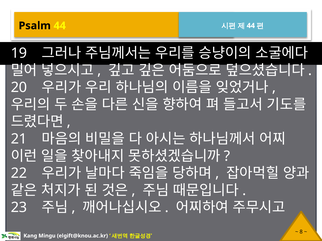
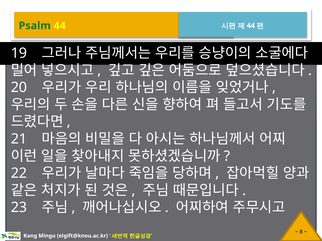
Psalm colour: black -> green (35, 26)
